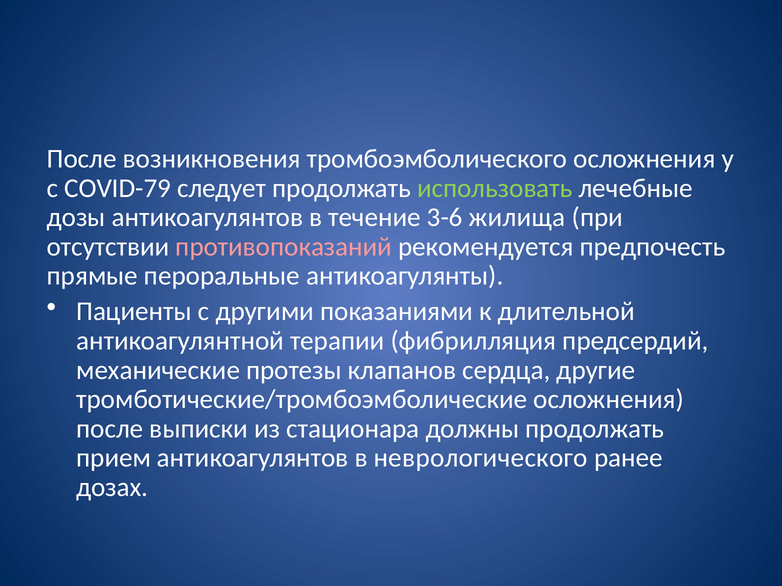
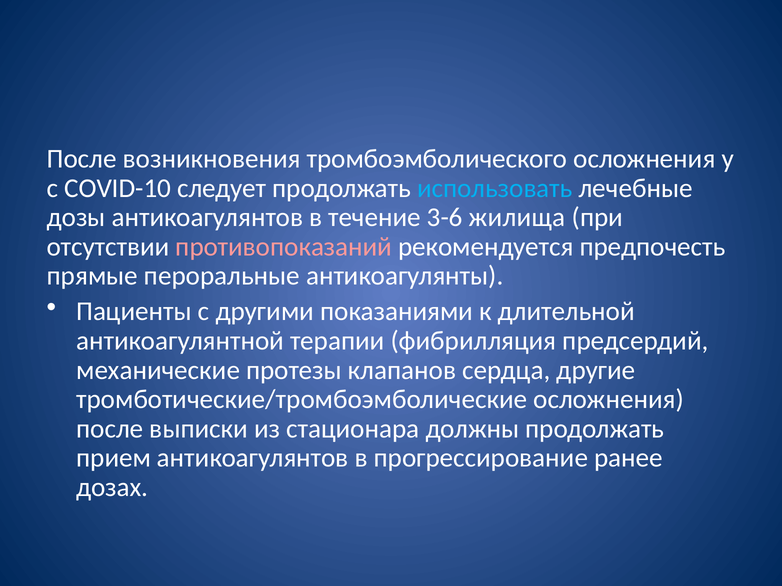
COVID-79: COVID-79 -> COVID-10 (118, 188)
использовать colour: light green -> light blue (495, 188)
неврологического: неврологического -> прогрессирование (481, 458)
